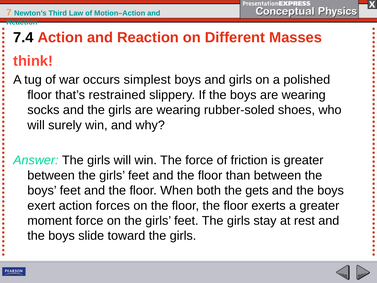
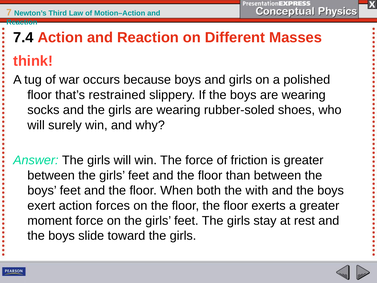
simplest: simplest -> because (147, 80)
gets: gets -> with (257, 190)
